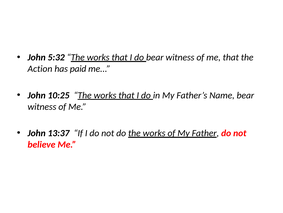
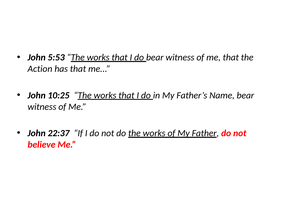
5:32: 5:32 -> 5:53 (56, 57)
has paid: paid -> that (78, 69)
13:37: 13:37 -> 22:37 (59, 133)
